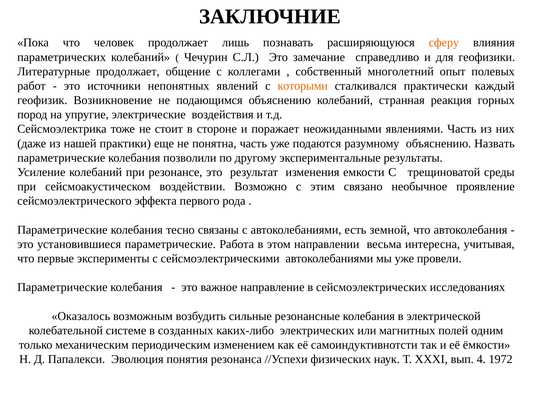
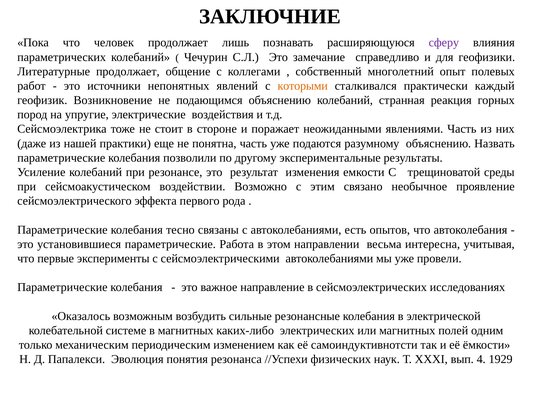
сферу colour: orange -> purple (444, 43)
земной: земной -> опытов (390, 230)
в созданных: созданных -> магнитных (186, 331)
1972: 1972 -> 1929 (501, 359)
